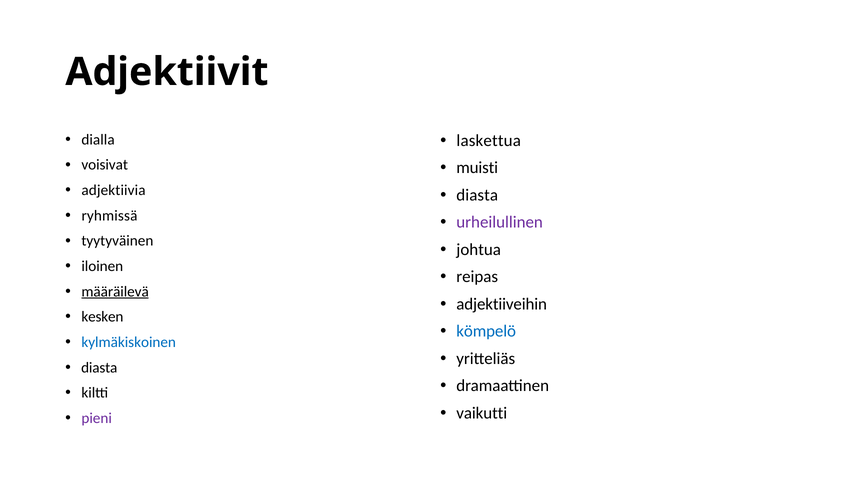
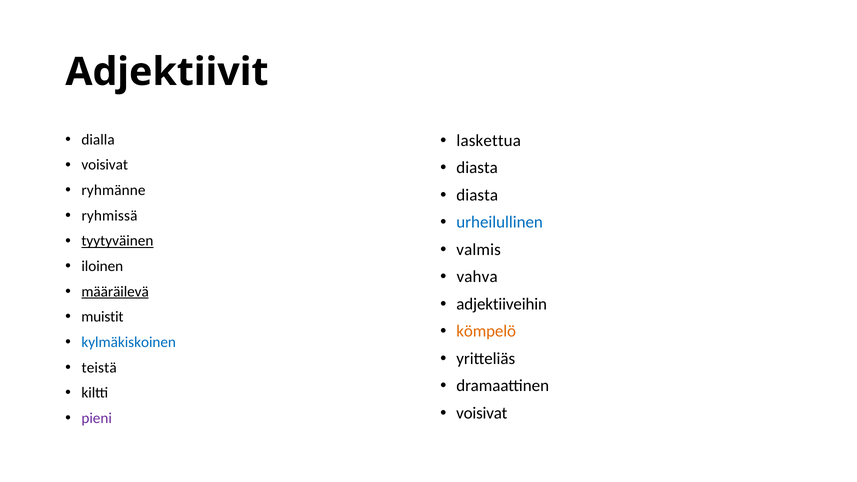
muisti: muisti -> diasta (477, 168)
adjektiivia: adjektiivia -> ryhmänne (113, 190)
urheilullinen colour: purple -> blue (500, 222)
tyytyväinen underline: none -> present (117, 241)
johtua: johtua -> valmis (479, 250)
reipas: reipas -> vahva (477, 277)
kesken: kesken -> muistit (102, 317)
kömpelö colour: blue -> orange (486, 331)
diasta: diasta -> teistä (99, 368)
vaikutti: vaikutti -> voisivat (482, 413)
